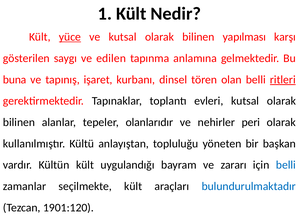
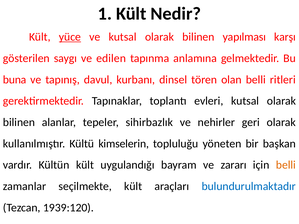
işaret: işaret -> davul (98, 80)
ritleri underline: present -> none (283, 80)
olanlarıdır: olanlarıdır -> sihirbazlık (149, 122)
peri: peri -> geri (251, 122)
anlayıştan: anlayıştan -> kimselerin (124, 144)
belli colour: blue -> orange (286, 165)
1901:120: 1901:120 -> 1939:120 (68, 208)
